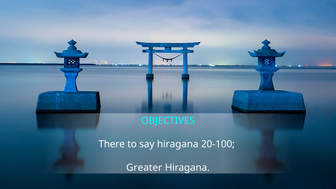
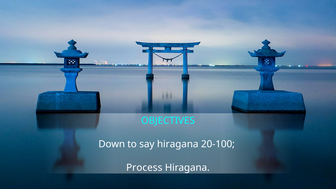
There: There -> Down (112, 144)
Greater: Greater -> Process (144, 168)
